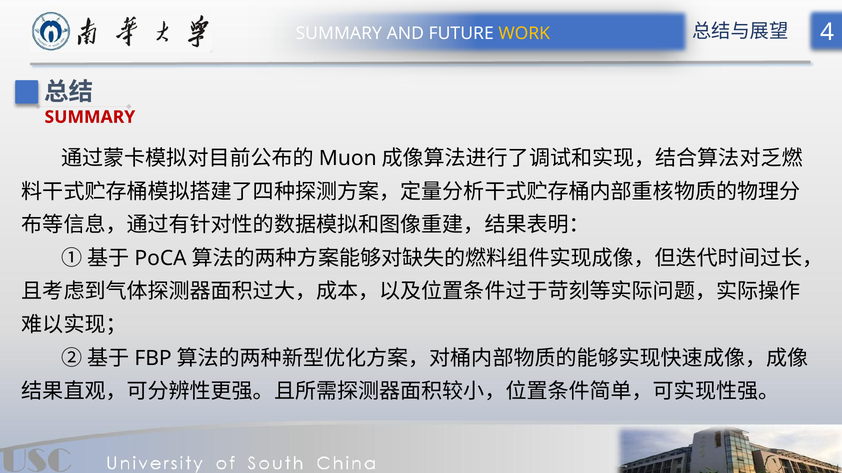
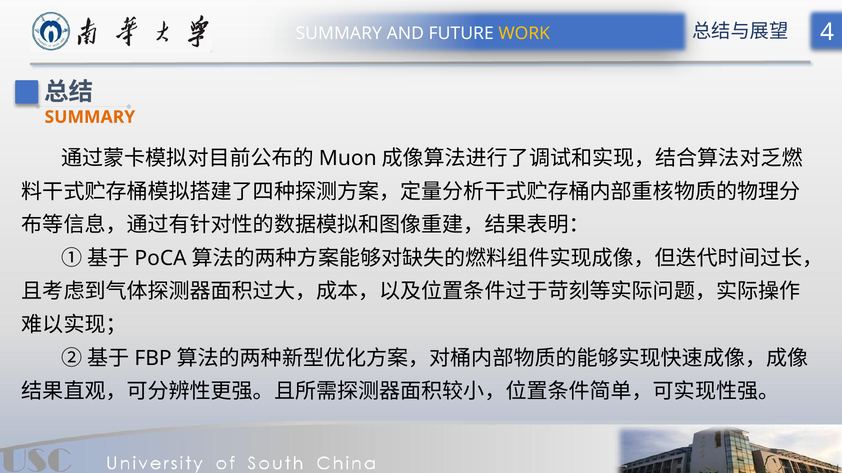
SUMMARY colour: red -> orange (90, 117)
